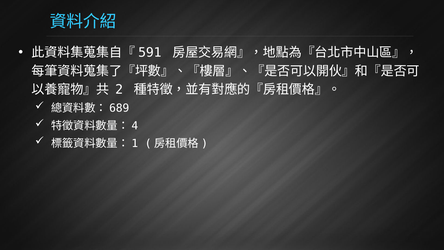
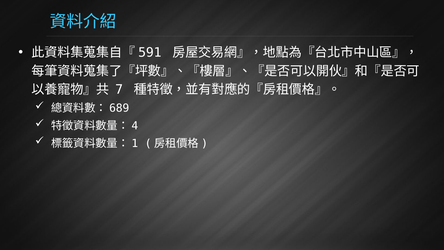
2: 2 -> 7 (119, 90)
